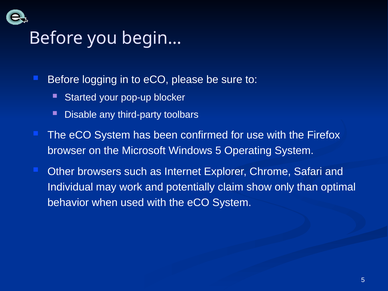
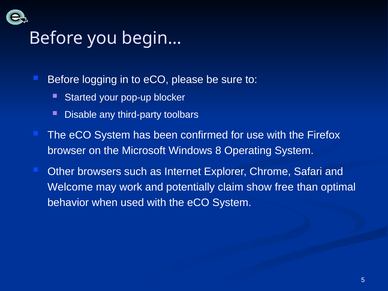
Windows 5: 5 -> 8 (218, 151)
Individual: Individual -> Welcome (70, 187)
only: only -> free (284, 187)
